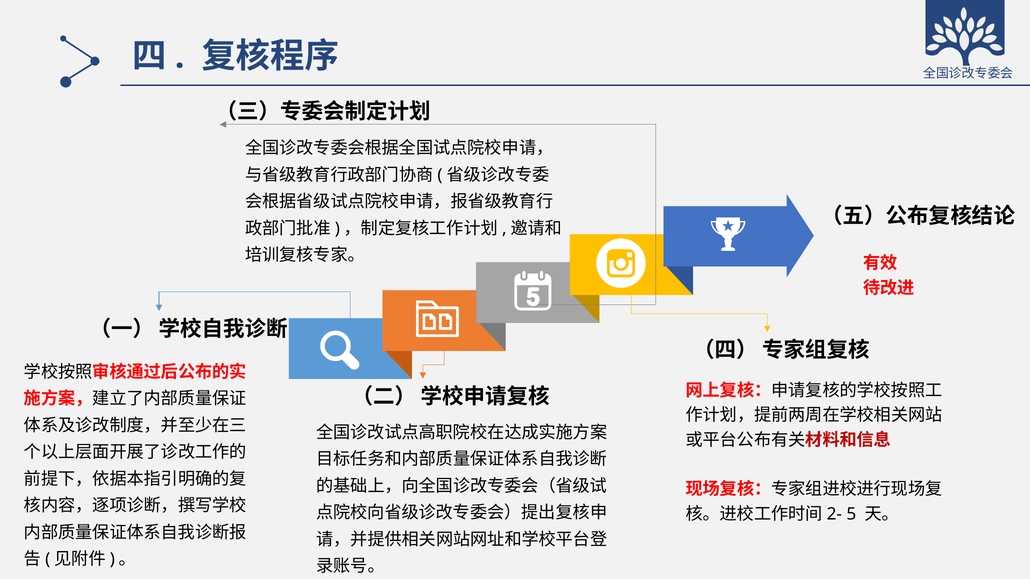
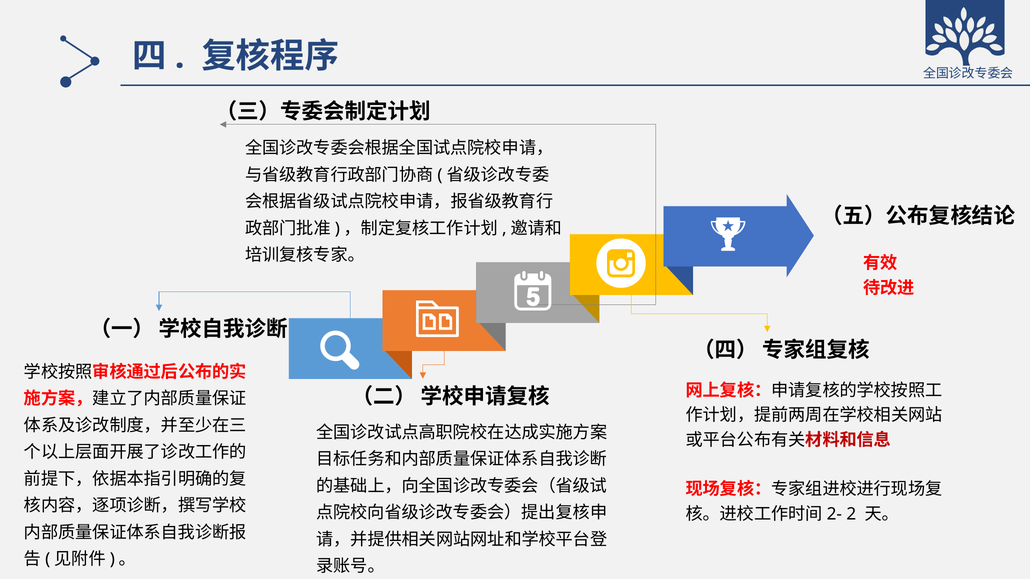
5: 5 -> 2 (851, 514)
